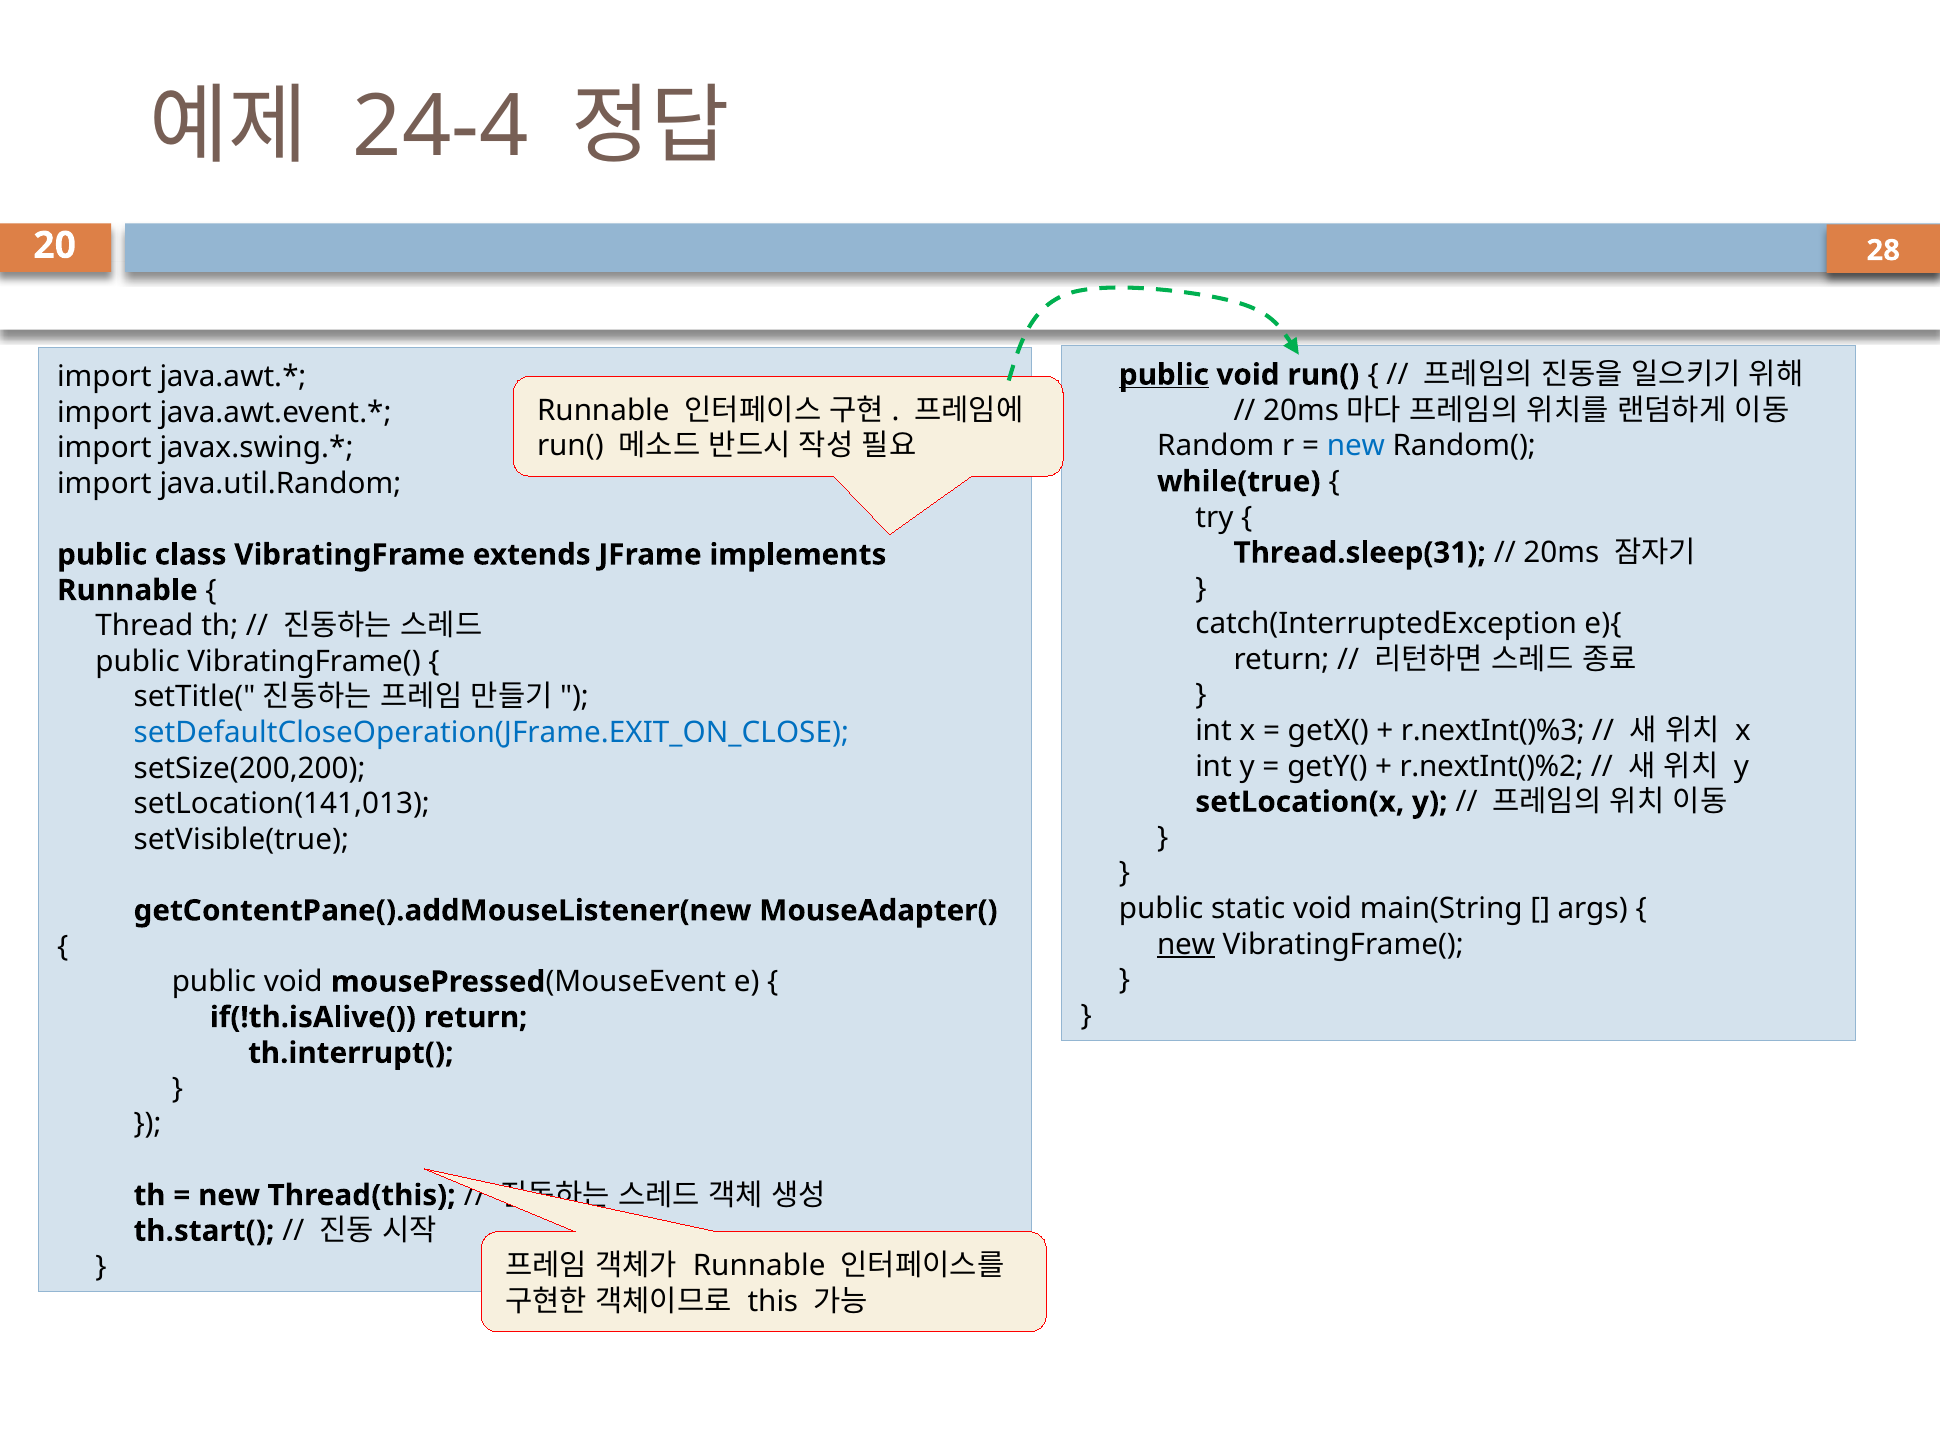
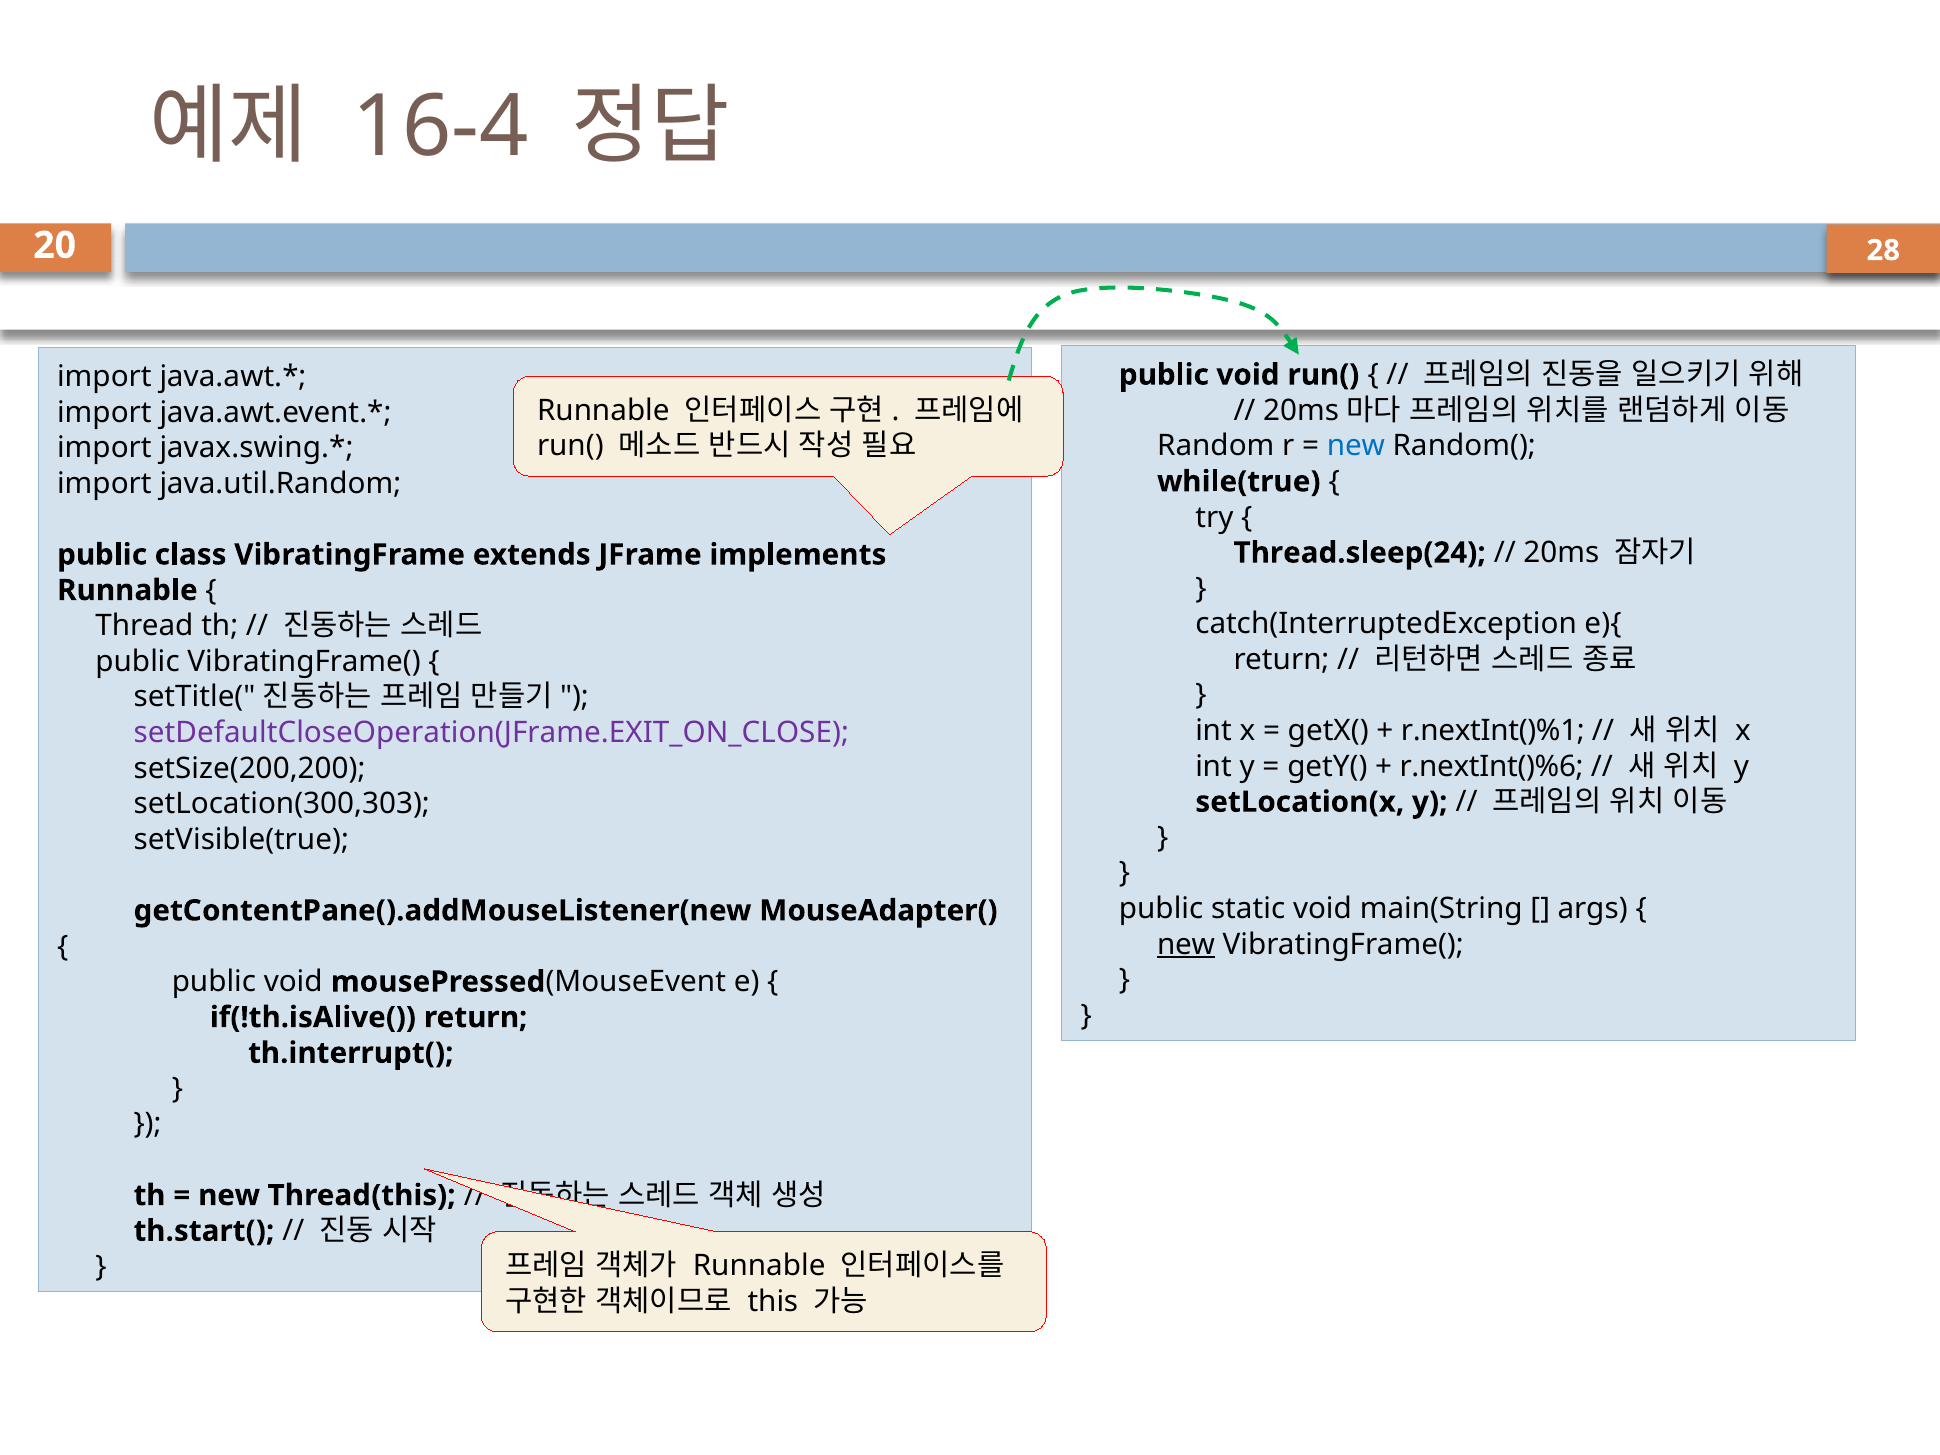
24-4: 24-4 -> 16-4 (441, 127)
public underline: present -> none (1164, 375)
Thread.sleep(31: Thread.sleep(31 -> Thread.sleep(24 (1360, 553)
r.nextInt()%3: r.nextInt()%3 -> r.nextInt()%1 (1493, 731)
setDefaultCloseOperation(JFrame.EXIT_ON_CLOSE colour: blue -> purple (491, 733)
r.nextInt()%2: r.nextInt()%2 -> r.nextInt()%6 (1492, 766)
setLocation(141,013: setLocation(141,013 -> setLocation(300,303 (282, 804)
